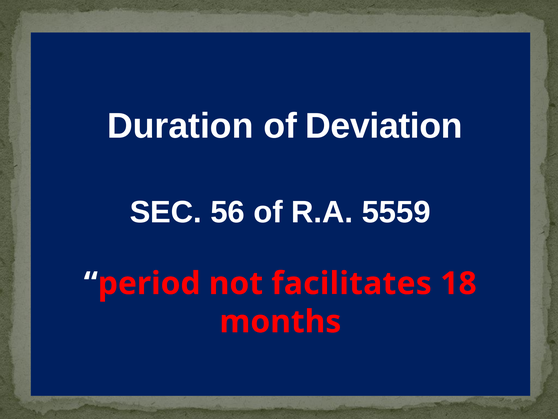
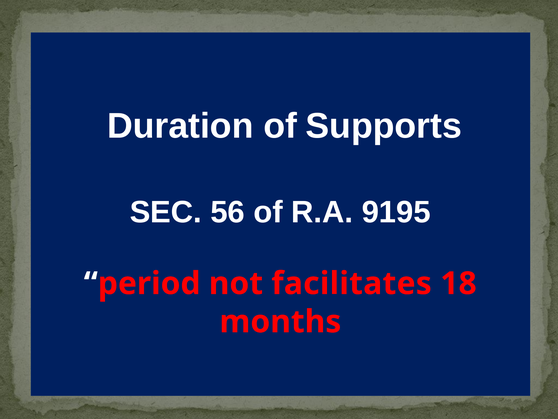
Deviation: Deviation -> Supports (384, 126)
5559: 5559 -> 9195 (396, 212)
